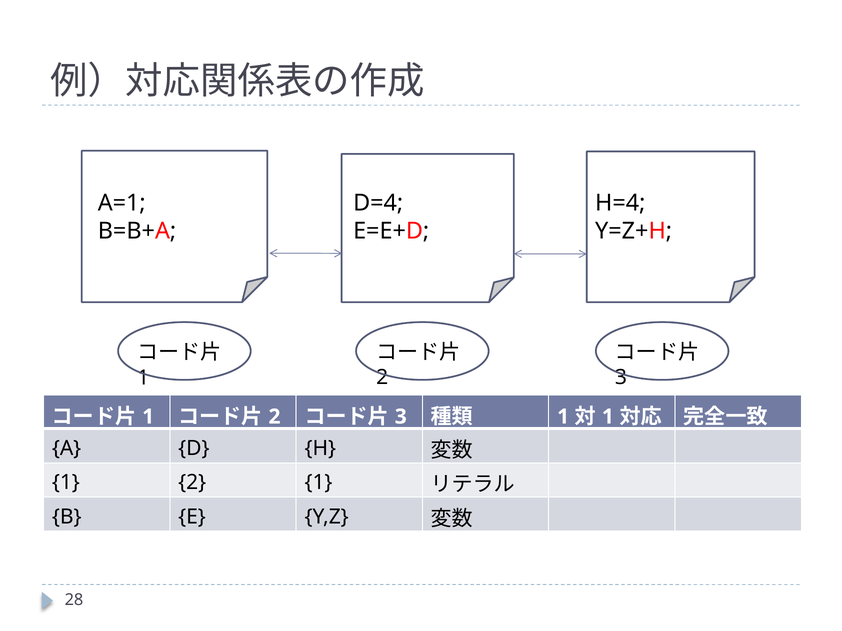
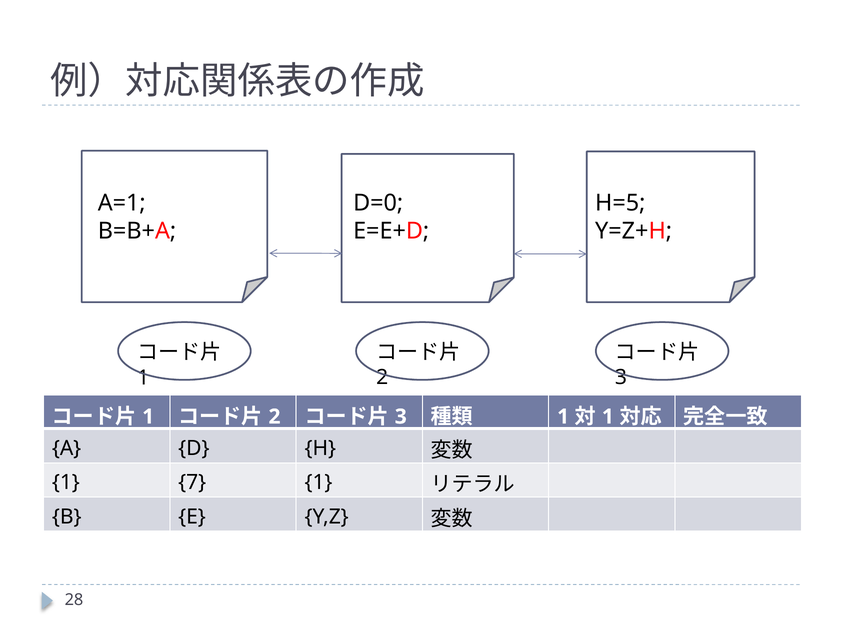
D=4: D=4 -> D=0 (378, 203)
H=4: H=4 -> H=5 (620, 203)
1 2: 2 -> 7 (192, 483)
